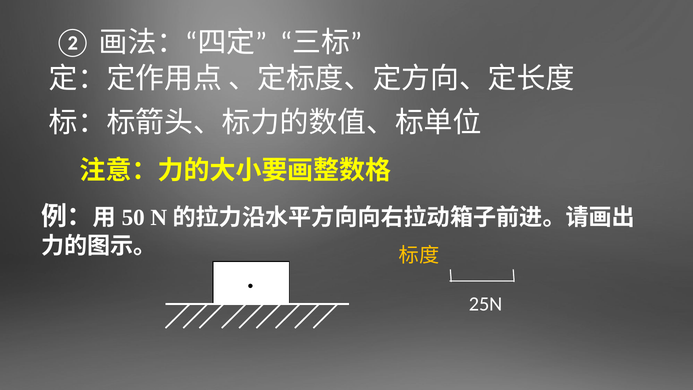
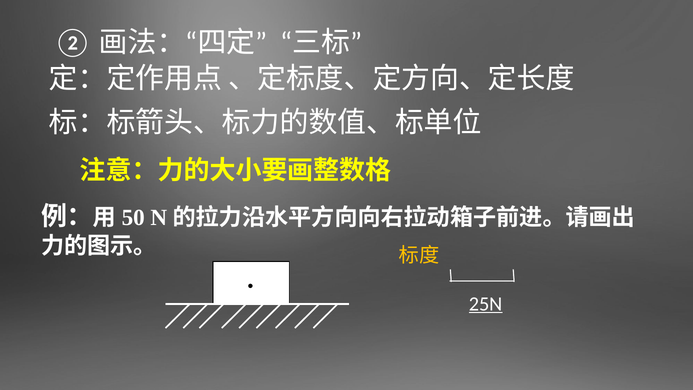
25N underline: none -> present (486, 304)
